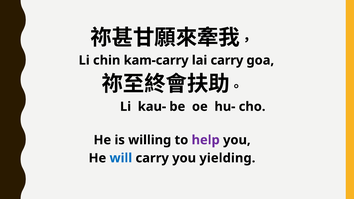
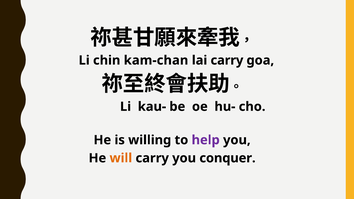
kam-carry: kam-carry -> kam-chan (156, 60)
will colour: blue -> orange (121, 158)
yielding: yielding -> conquer (227, 158)
